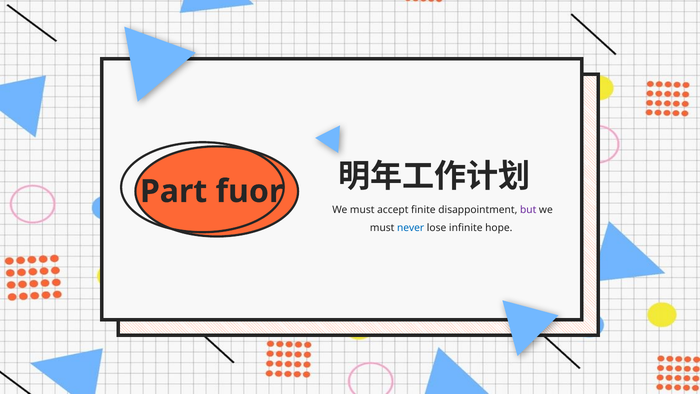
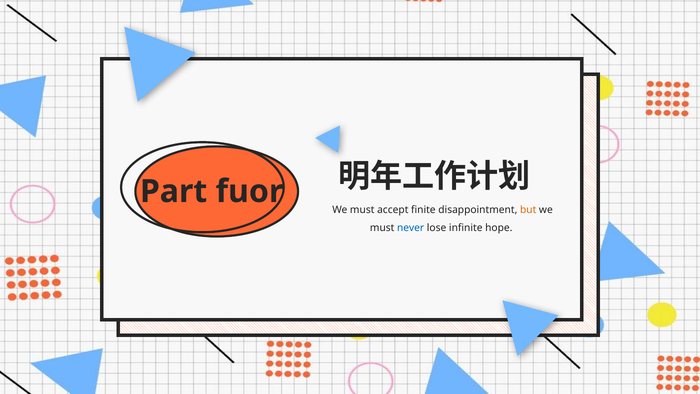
but colour: purple -> orange (528, 210)
